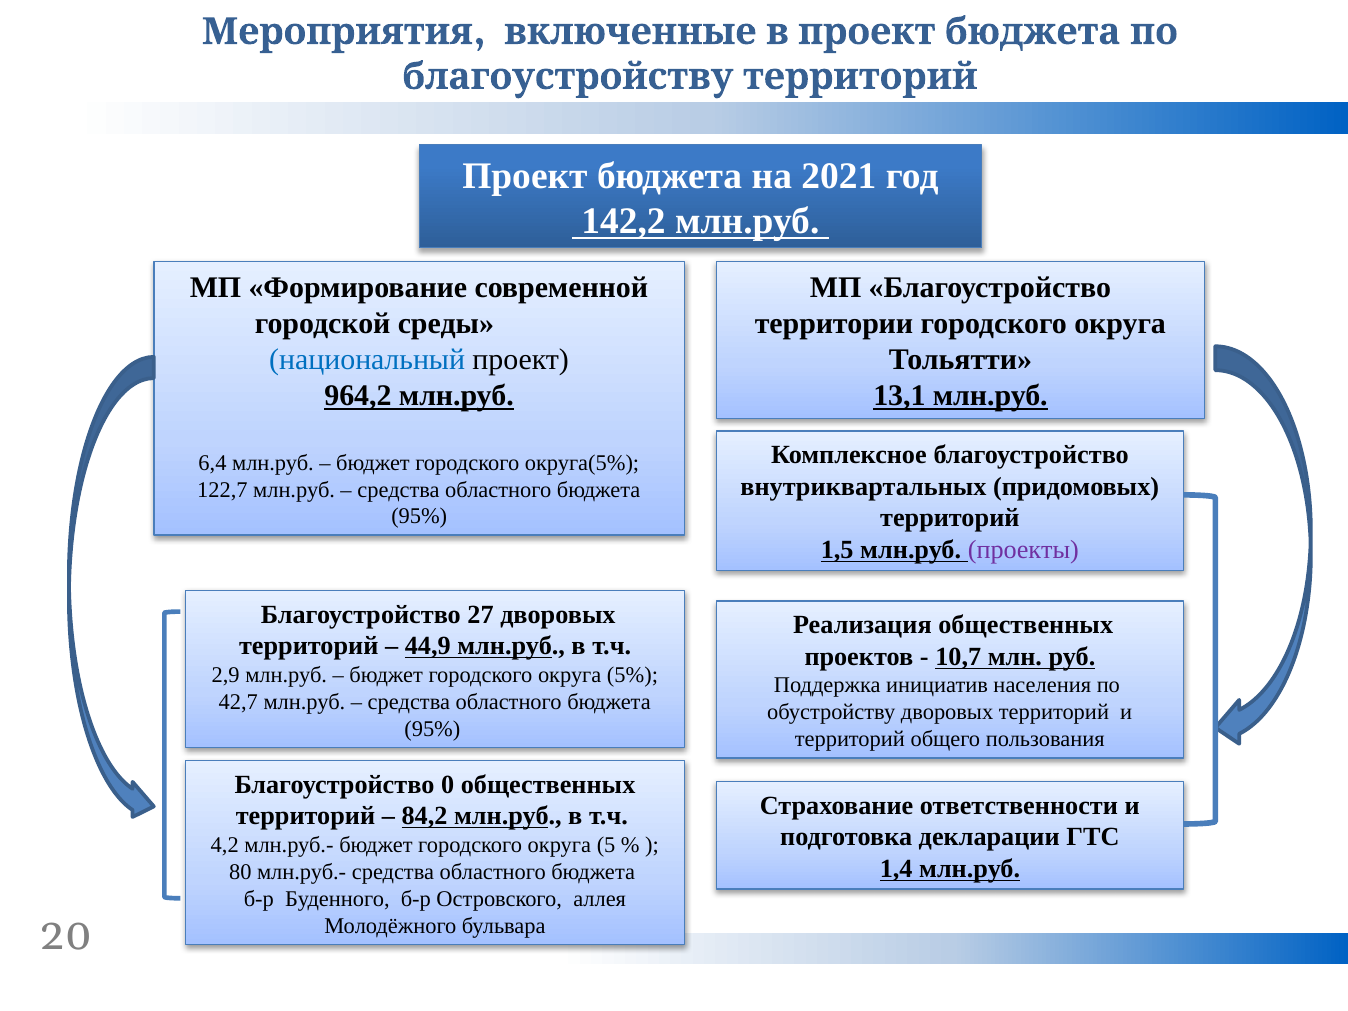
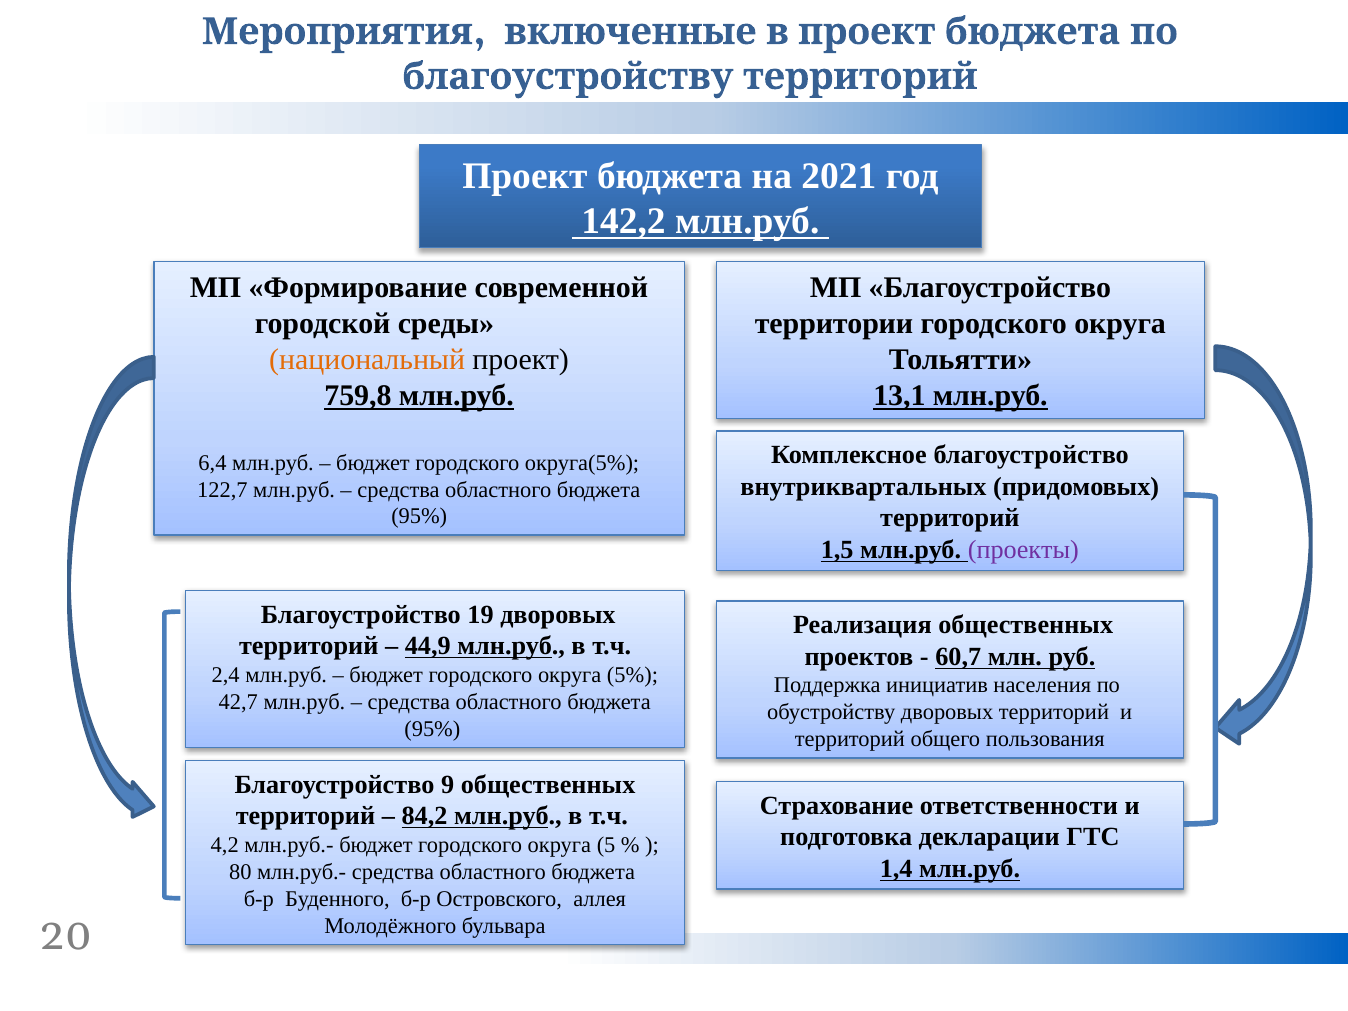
национальный colour: blue -> orange (367, 360)
964,2: 964,2 -> 759,8 (358, 396)
27: 27 -> 19 (481, 615)
10,7: 10,7 -> 60,7 (958, 657)
2,9: 2,9 -> 2,4 (226, 675)
0: 0 -> 9 (448, 784)
